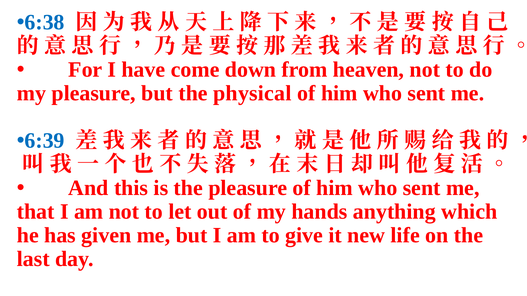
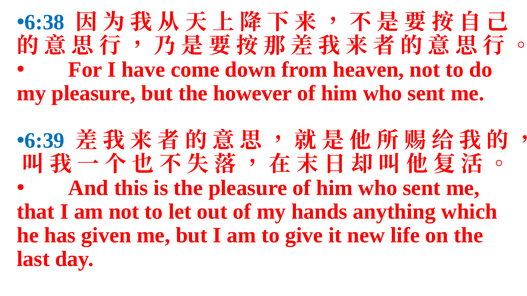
physical: physical -> however (252, 93)
